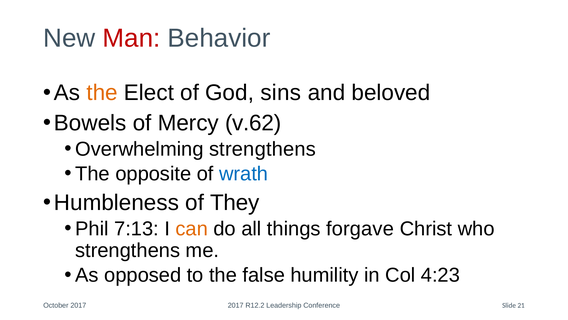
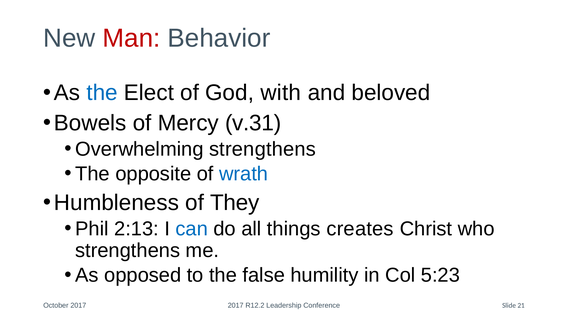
the colour: orange -> blue (102, 93)
sins: sins -> with (281, 93)
v.62: v.62 -> v.31 (253, 123)
7:13: 7:13 -> 2:13 (137, 228)
can colour: orange -> blue (192, 228)
forgave: forgave -> creates (360, 228)
4:23: 4:23 -> 5:23 (440, 275)
